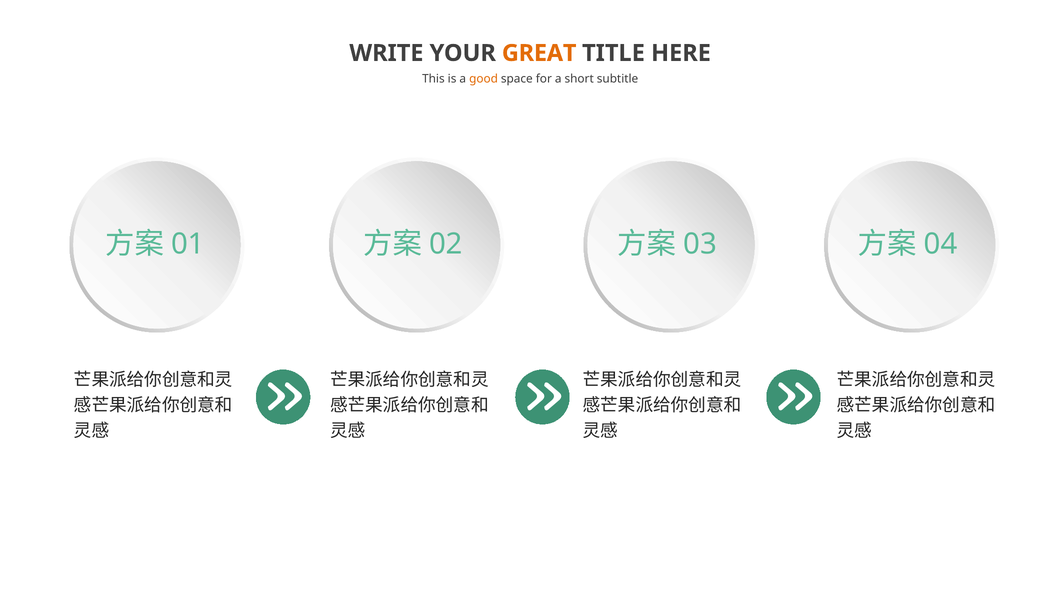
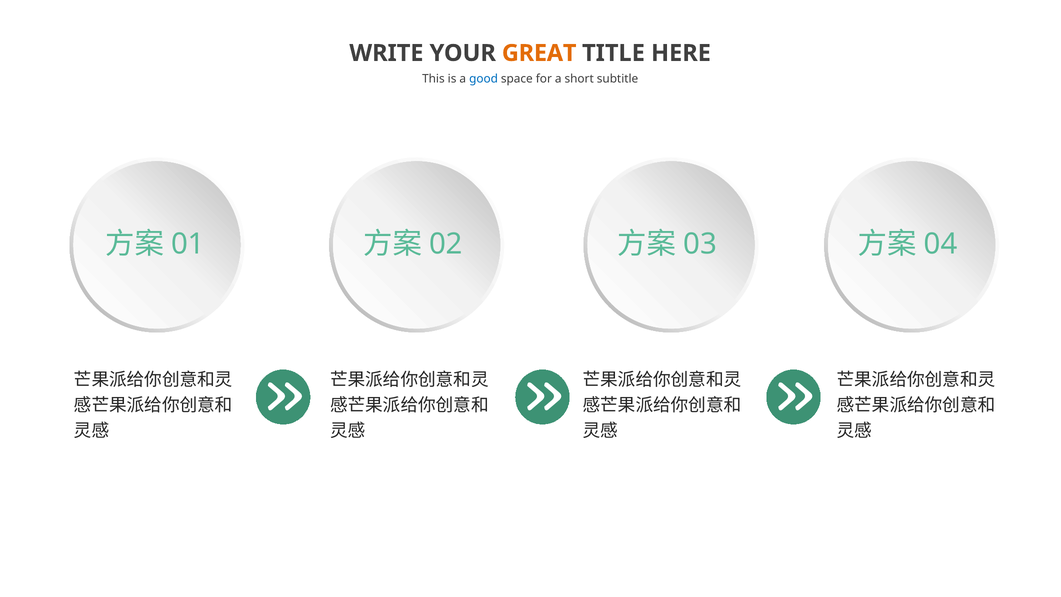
good colour: orange -> blue (484, 79)
